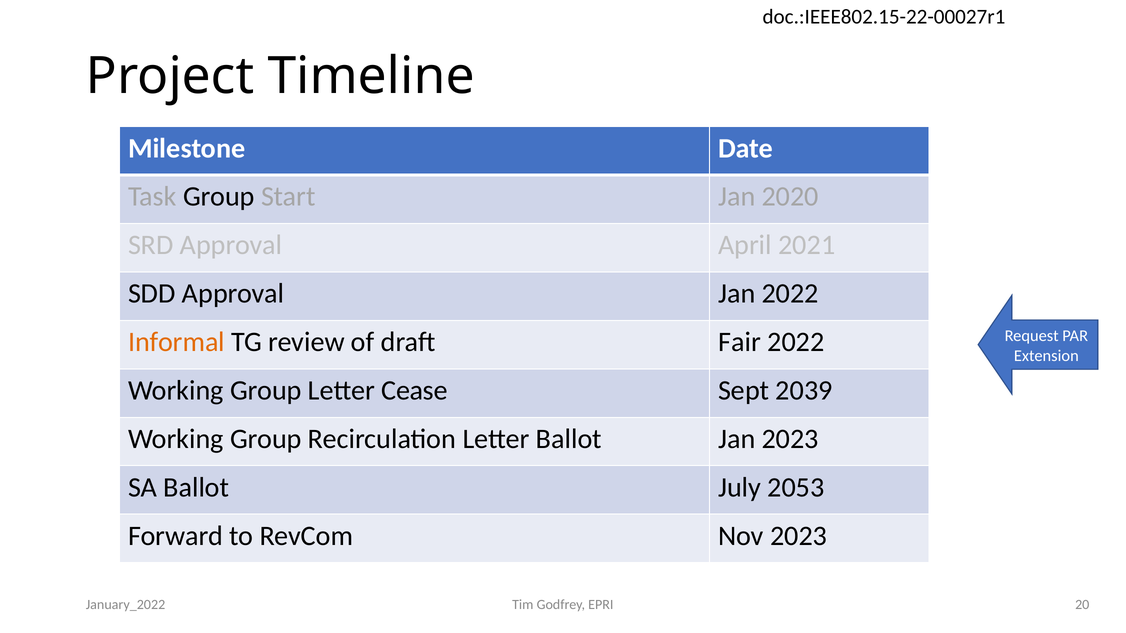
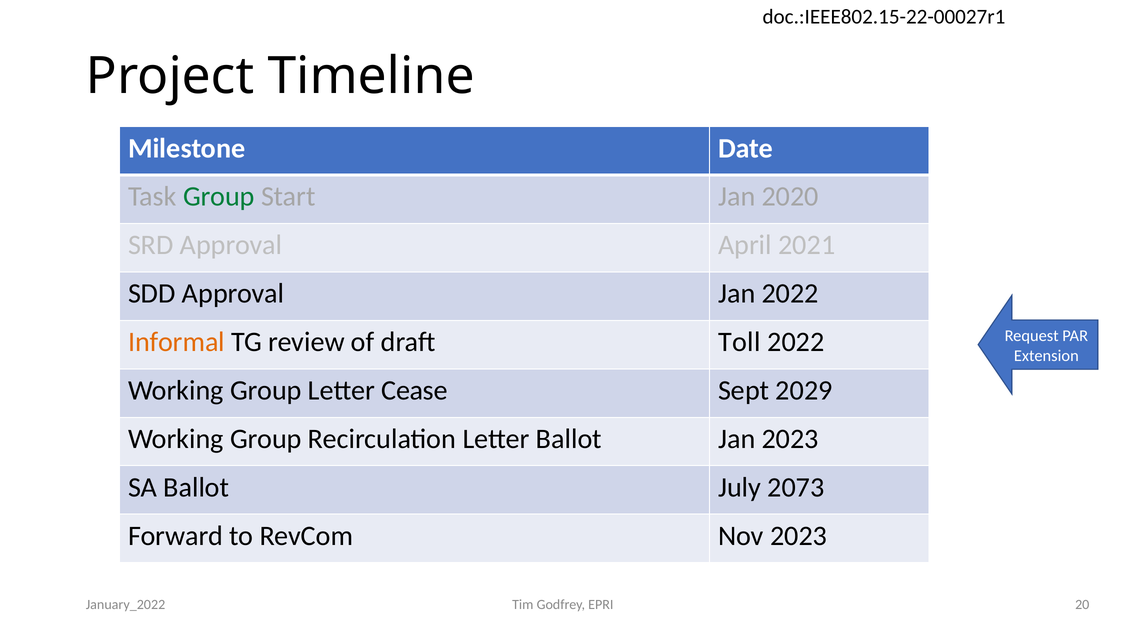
Group colour: black -> green (219, 197)
Fair: Fair -> Toll (739, 342)
2039: 2039 -> 2029 (804, 391)
2053: 2053 -> 2073 (796, 488)
